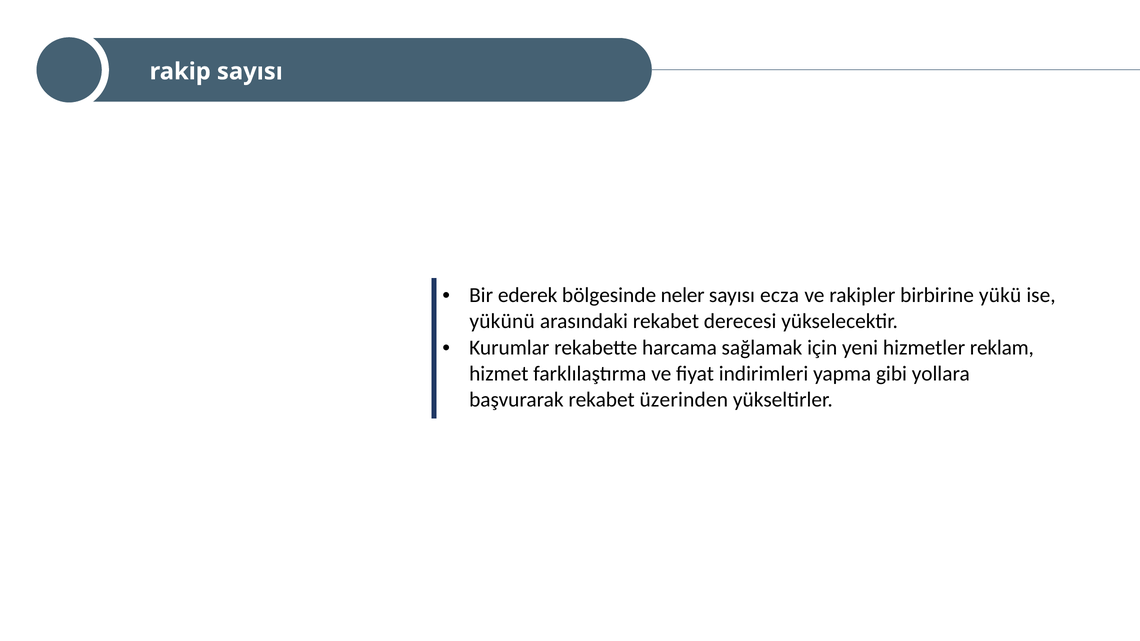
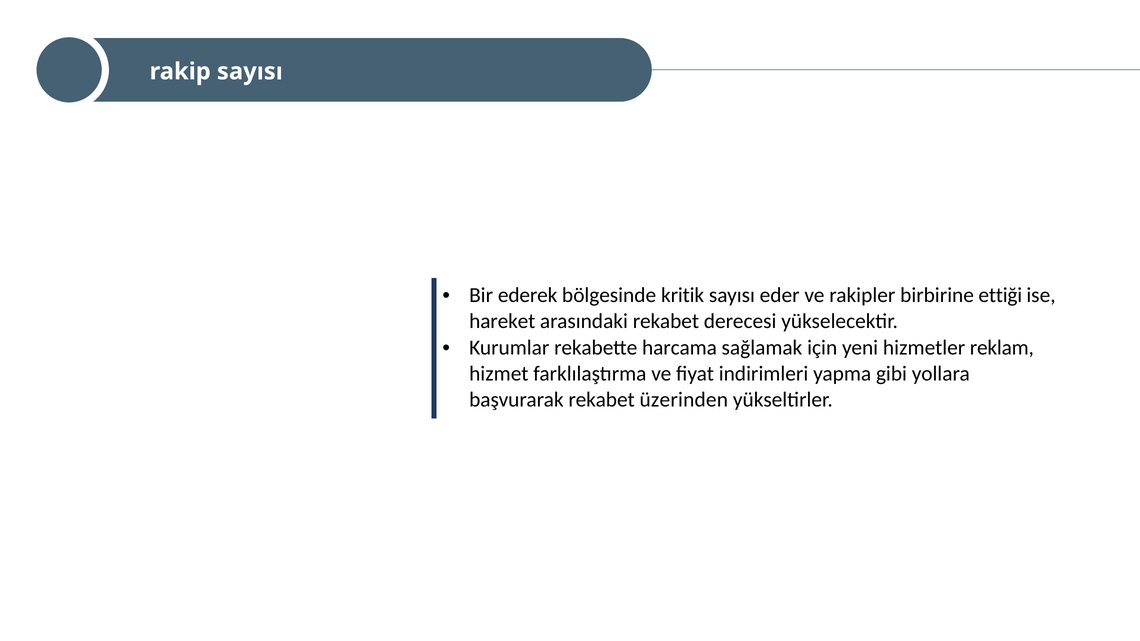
neler: neler -> kritik (683, 295)
ecza: ecza -> eder (780, 295)
yükü: yükü -> ettiği (1000, 295)
yükünü: yükünü -> hareket (502, 322)
